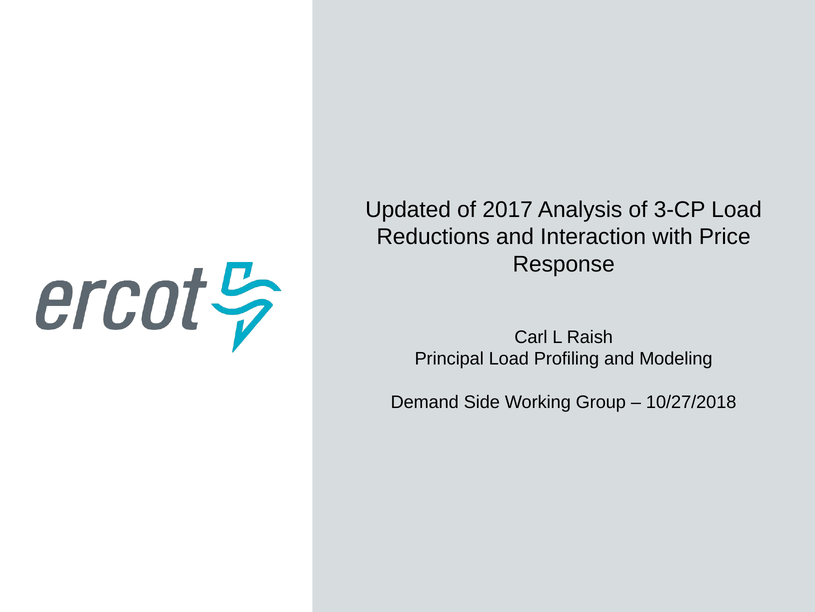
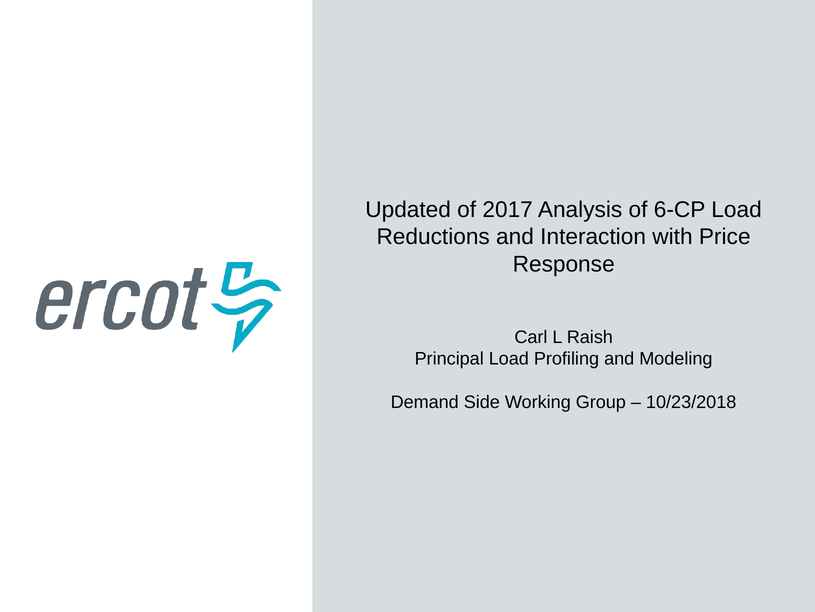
3-CP: 3-CP -> 6-CP (680, 209)
10/27/2018: 10/27/2018 -> 10/23/2018 (691, 402)
